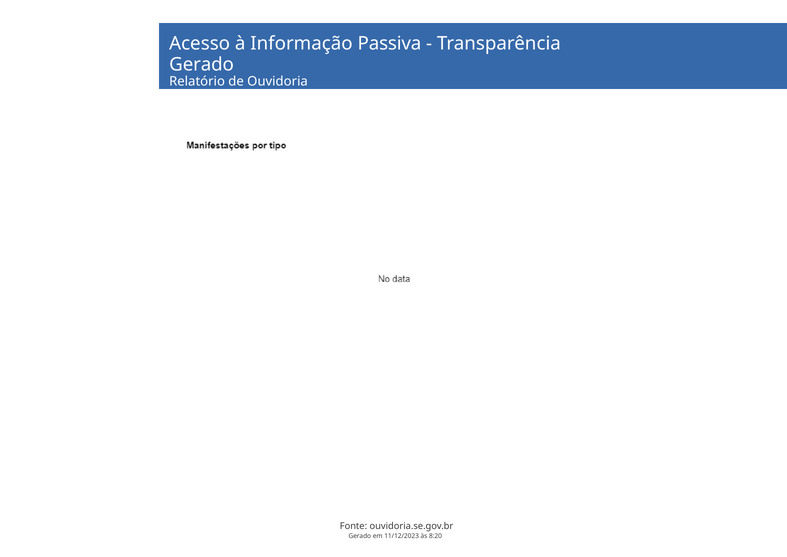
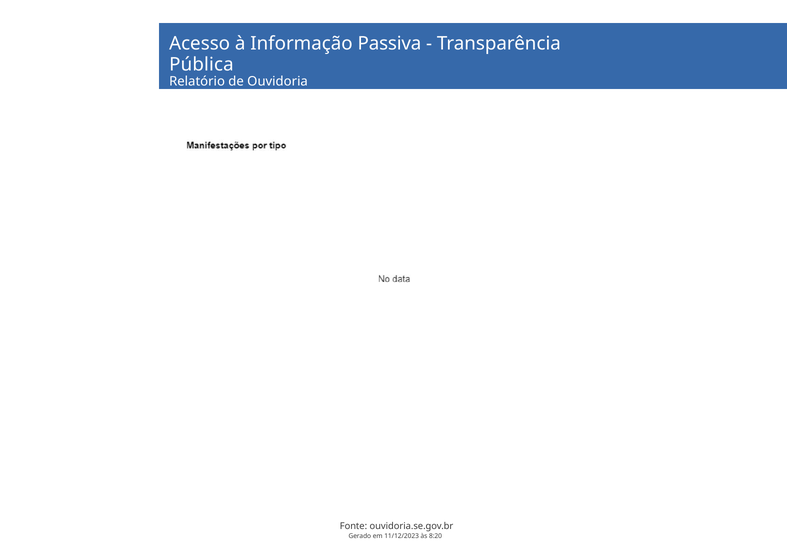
Gerado: Gerado -> Pública (201, 64)
